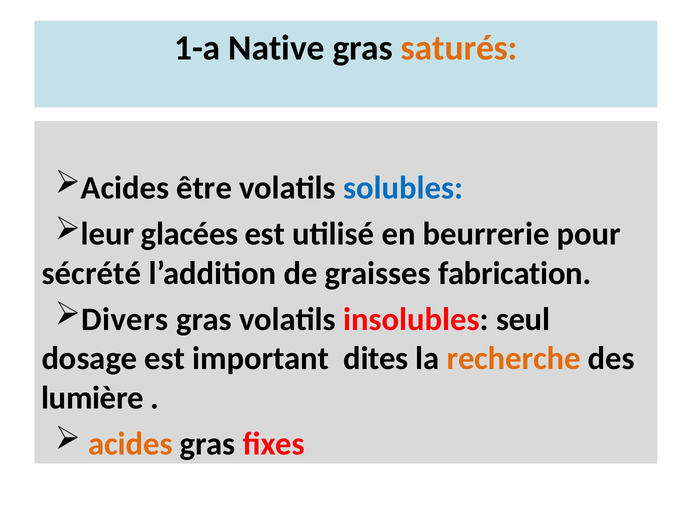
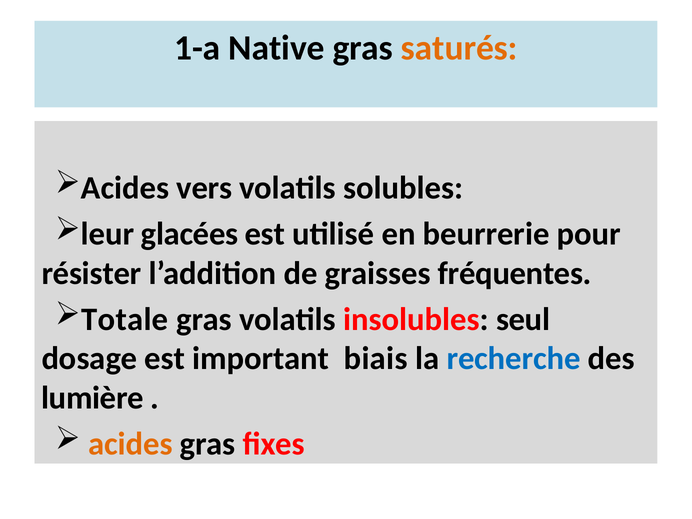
être: être -> vers (204, 188)
solubles colour: blue -> black (403, 188)
sécrété: sécrété -> résister (92, 273)
fabrication: fabrication -> fréquentes (515, 273)
Divers: Divers -> Totale (125, 319)
dites: dites -> biais (376, 359)
recherche colour: orange -> blue (514, 359)
